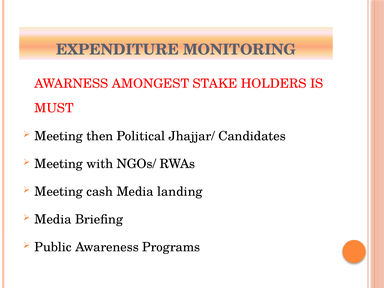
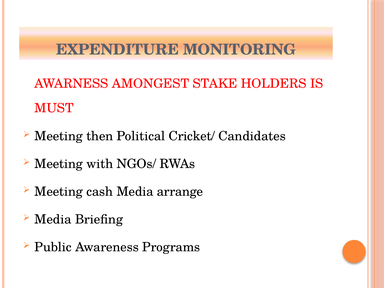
Jhajjar/: Jhajjar/ -> Cricket/ (192, 136)
landing: landing -> arrange (180, 192)
